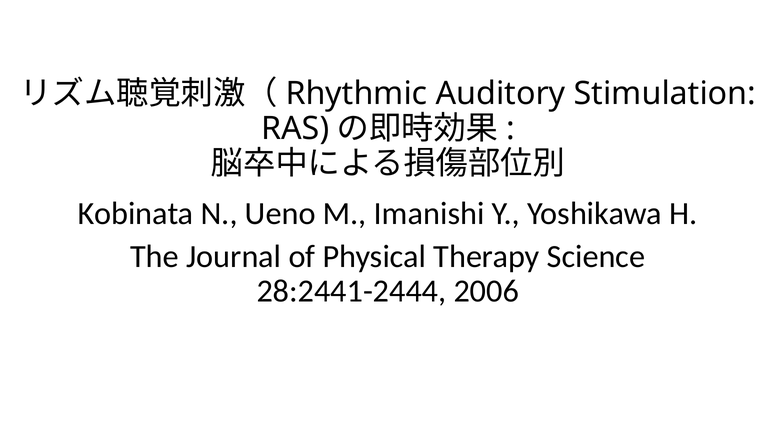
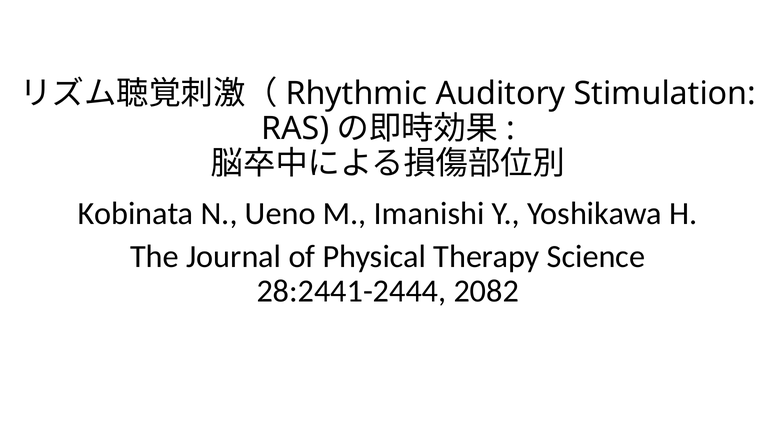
2006: 2006 -> 2082 (486, 291)
